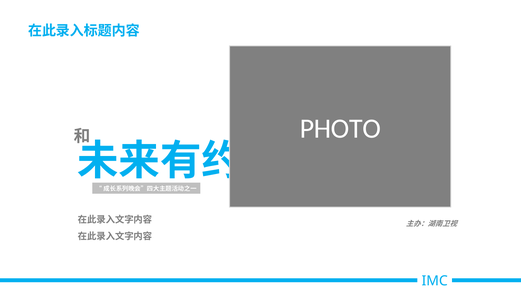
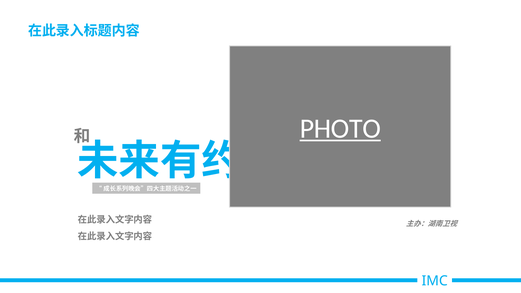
PHOTO underline: none -> present (340, 129)
